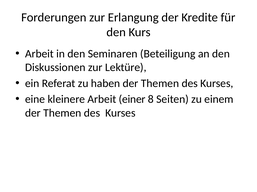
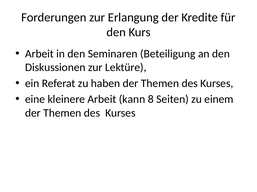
einer: einer -> kann (132, 100)
